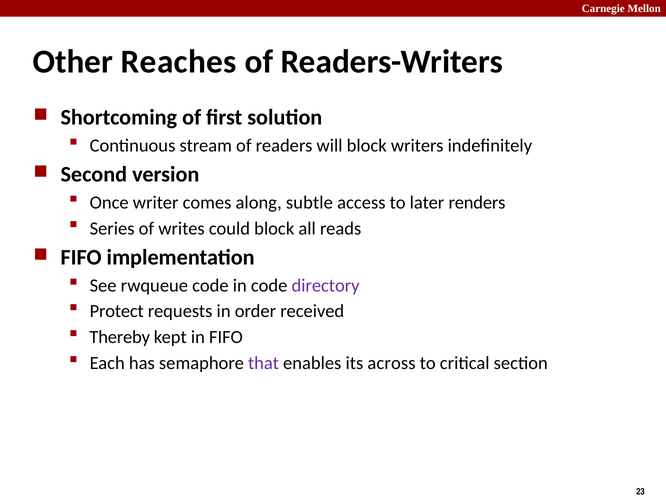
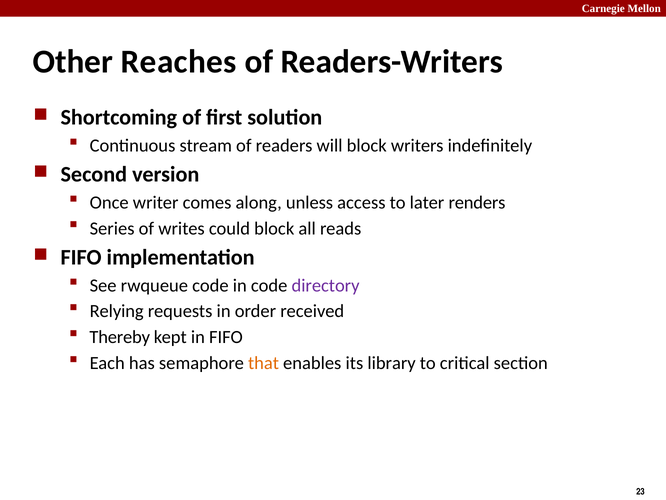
subtle: subtle -> unless (310, 202)
Protect: Protect -> Relying (117, 311)
that colour: purple -> orange (263, 363)
across: across -> library (392, 363)
